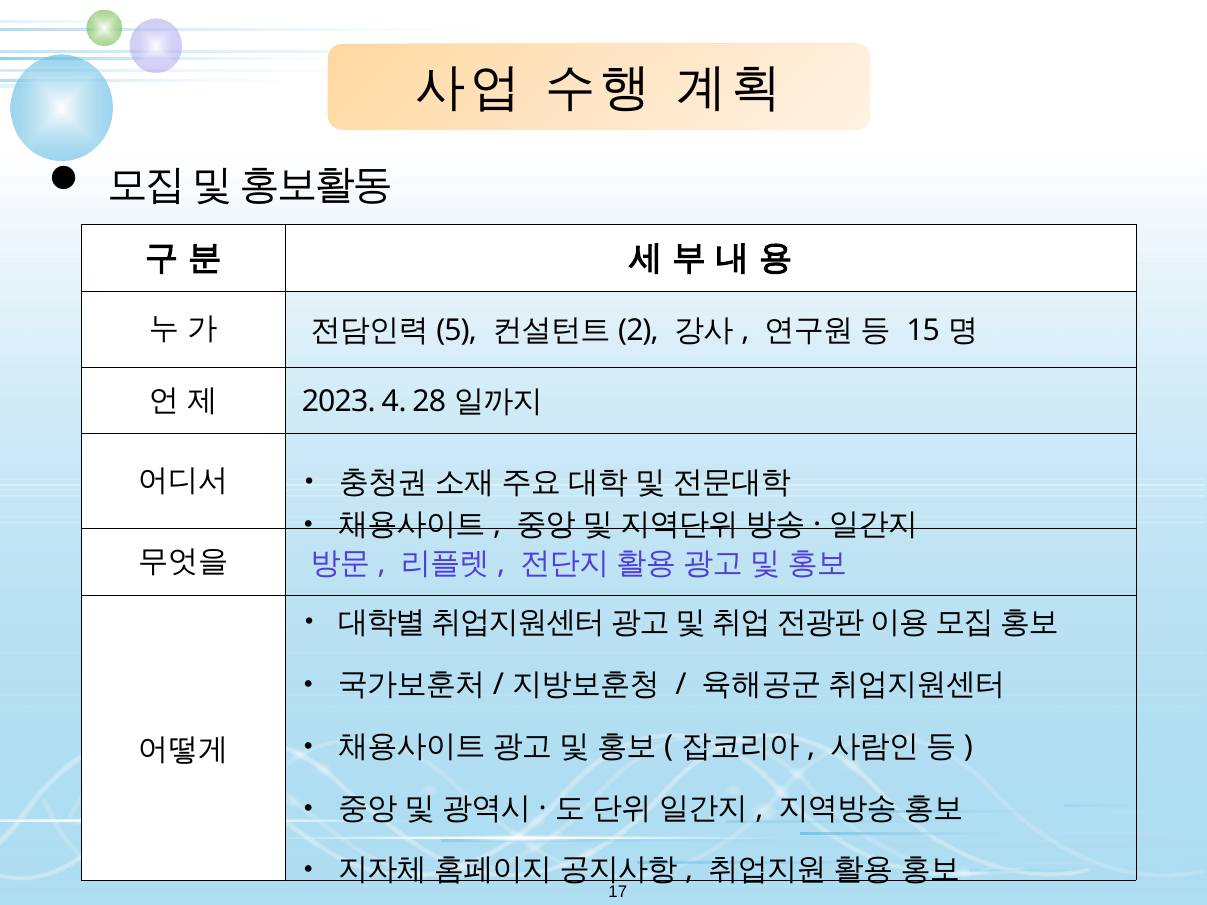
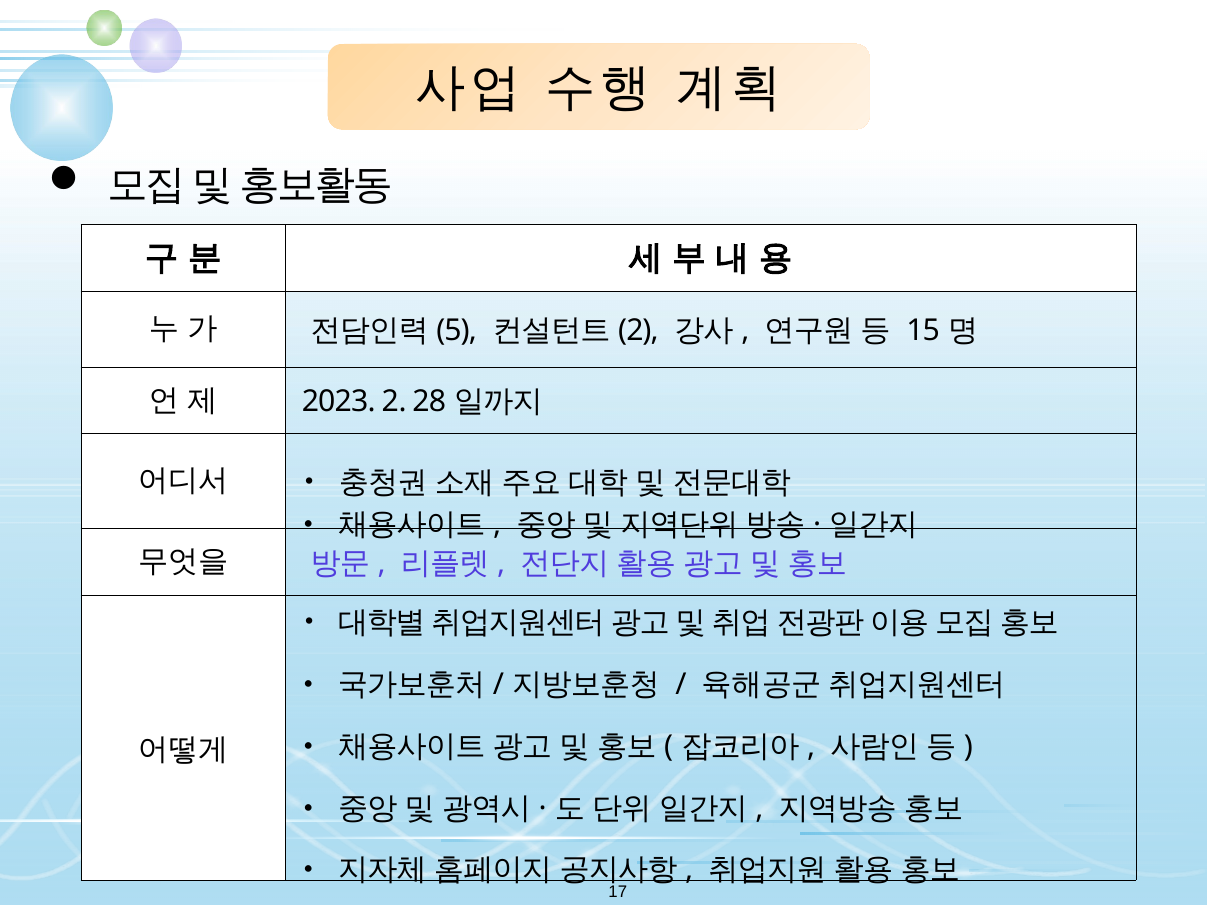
2023 4: 4 -> 2 (394, 402)
